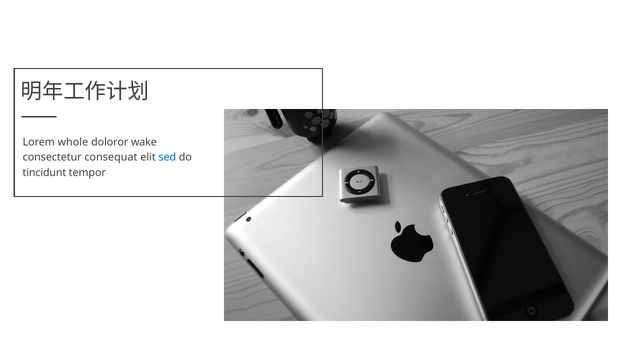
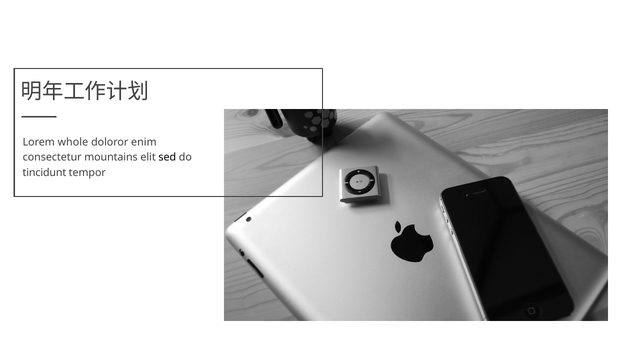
wake: wake -> enim (144, 142)
consequat: consequat -> mountains (111, 157)
sed colour: blue -> black (167, 157)
